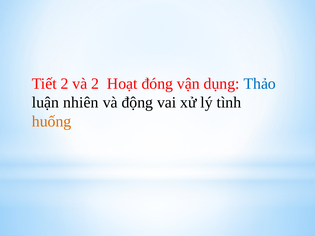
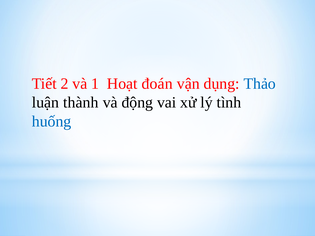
và 2: 2 -> 1 (95, 84)
đóng: đóng -> đoán (157, 84)
nhiên: nhiên -> thành (81, 103)
huống colour: orange -> blue (52, 121)
